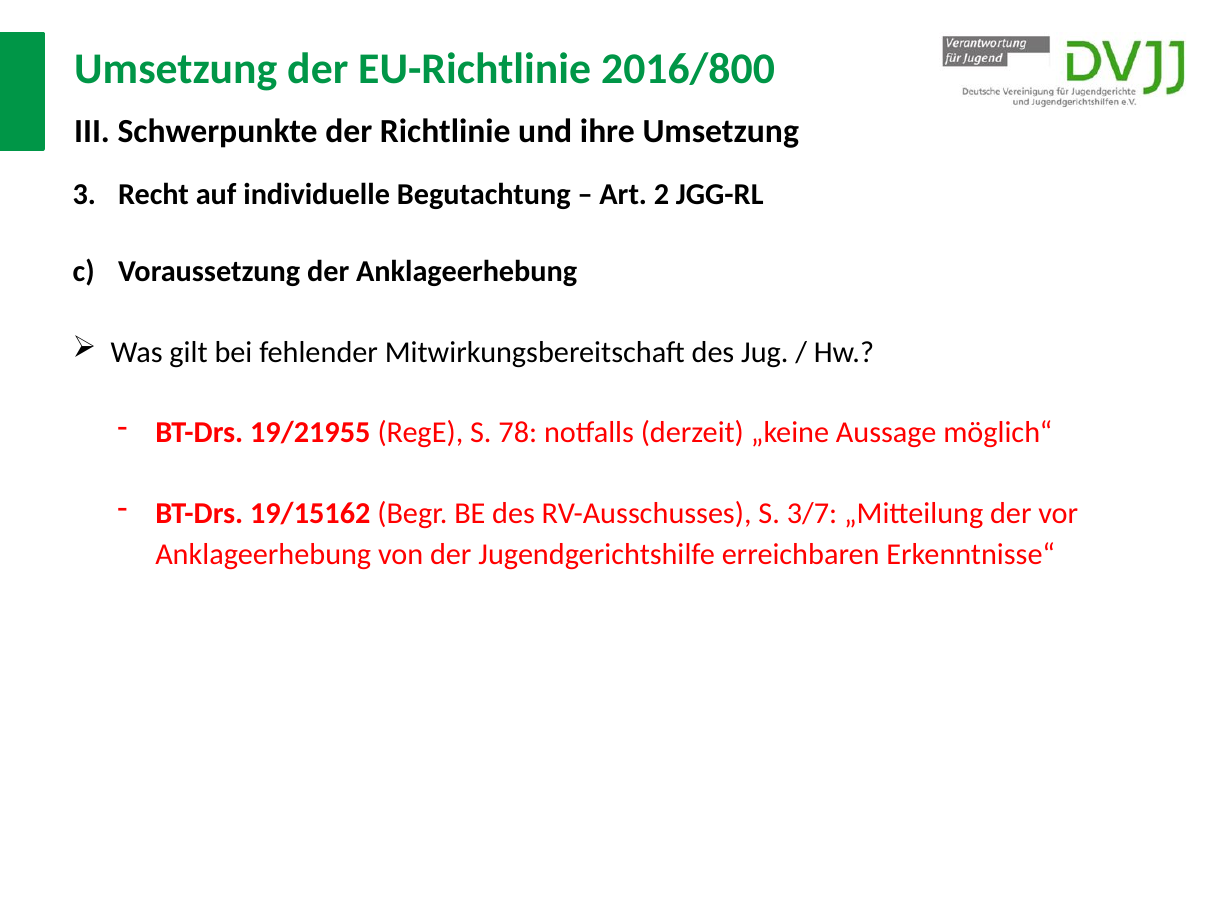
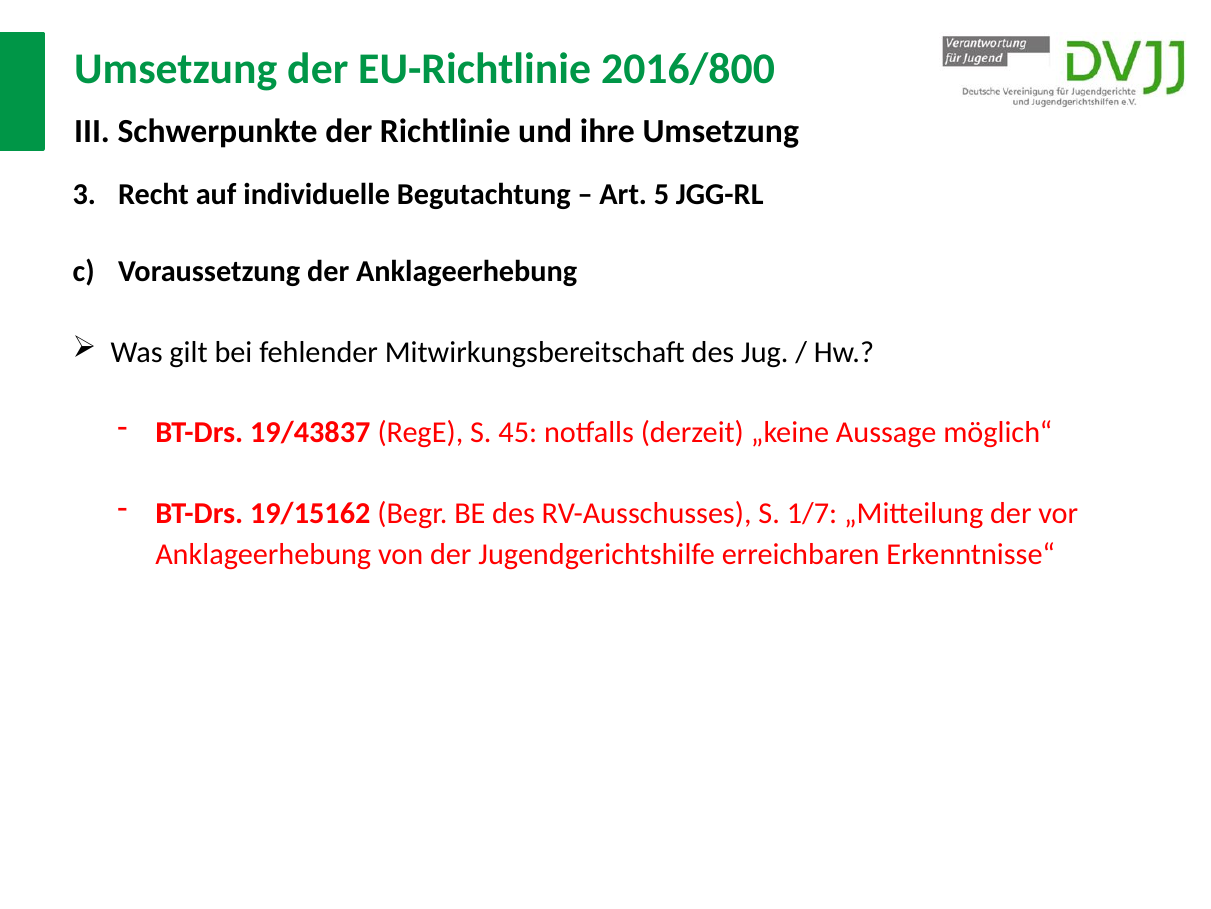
2: 2 -> 5 (662, 194)
19/21955: 19/21955 -> 19/43837 (310, 433)
78: 78 -> 45 (518, 433)
3/7: 3/7 -> 1/7 (812, 513)
